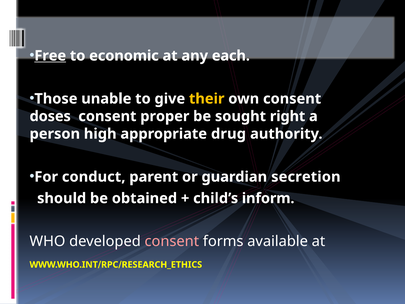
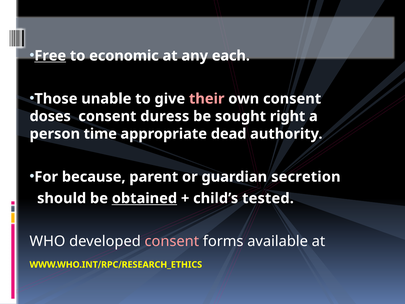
their colour: yellow -> pink (207, 99)
proper: proper -> duress (165, 116)
high: high -> time (100, 134)
drug: drug -> dead (229, 134)
conduct: conduct -> because (94, 177)
obtained underline: none -> present (144, 198)
inform: inform -> tested (268, 198)
